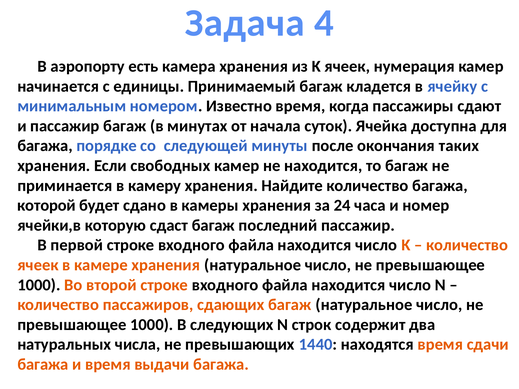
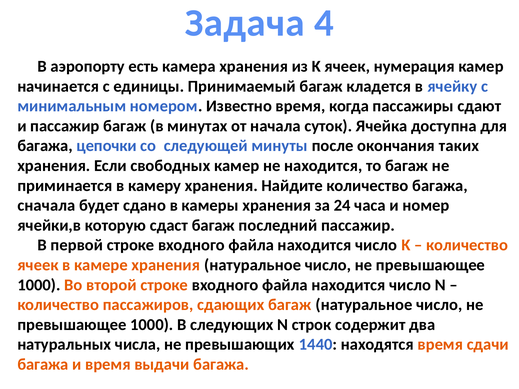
порядке: порядке -> цепочки (107, 146)
которой: которой -> сначала (46, 206)
